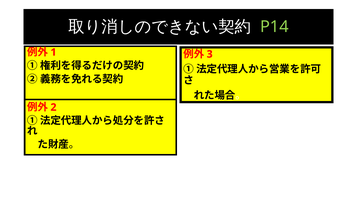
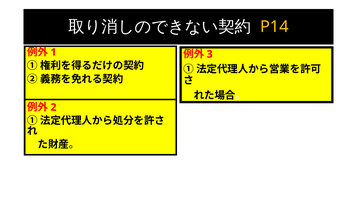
P14 colour: light green -> yellow (274, 27)
